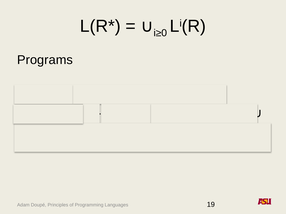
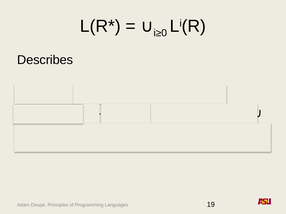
Programs: Programs -> Describes (45, 60)
